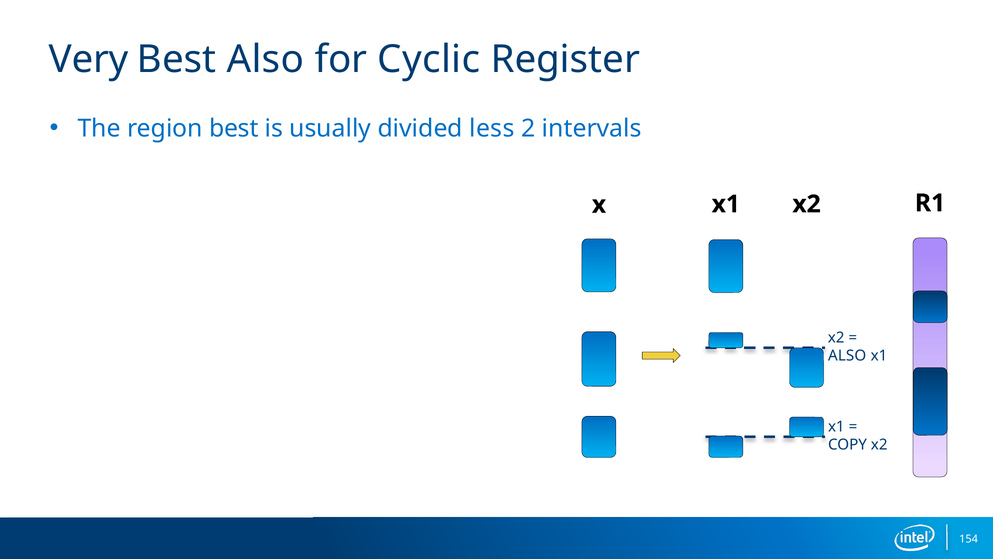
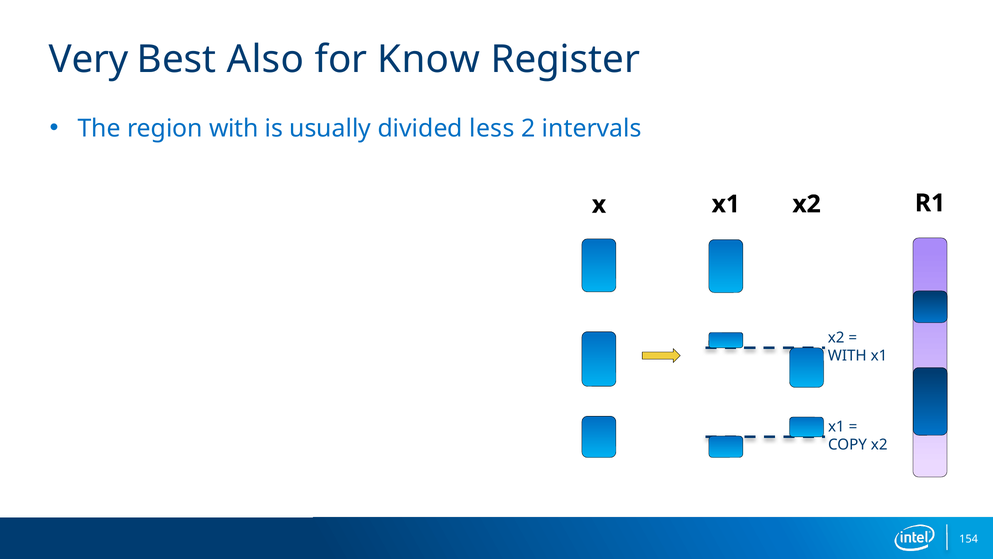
Cyclic: Cyclic -> Know (429, 59)
region best: best -> with (234, 128)
ALSO: ALSO -> WITH (847, 356)
